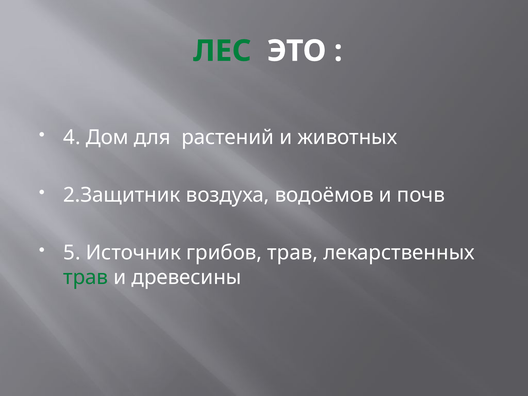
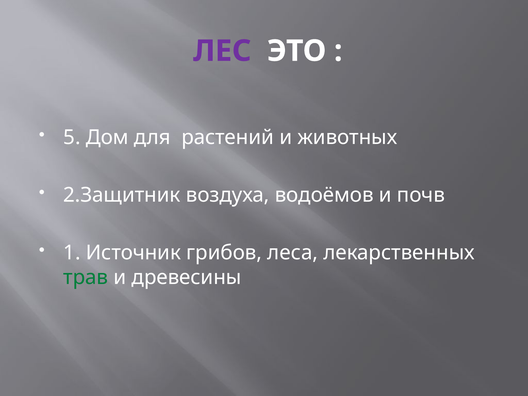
ЛЕС colour: green -> purple (222, 51)
4: 4 -> 5 (72, 138)
5: 5 -> 1 (72, 253)
грибов трав: трав -> леса (293, 253)
